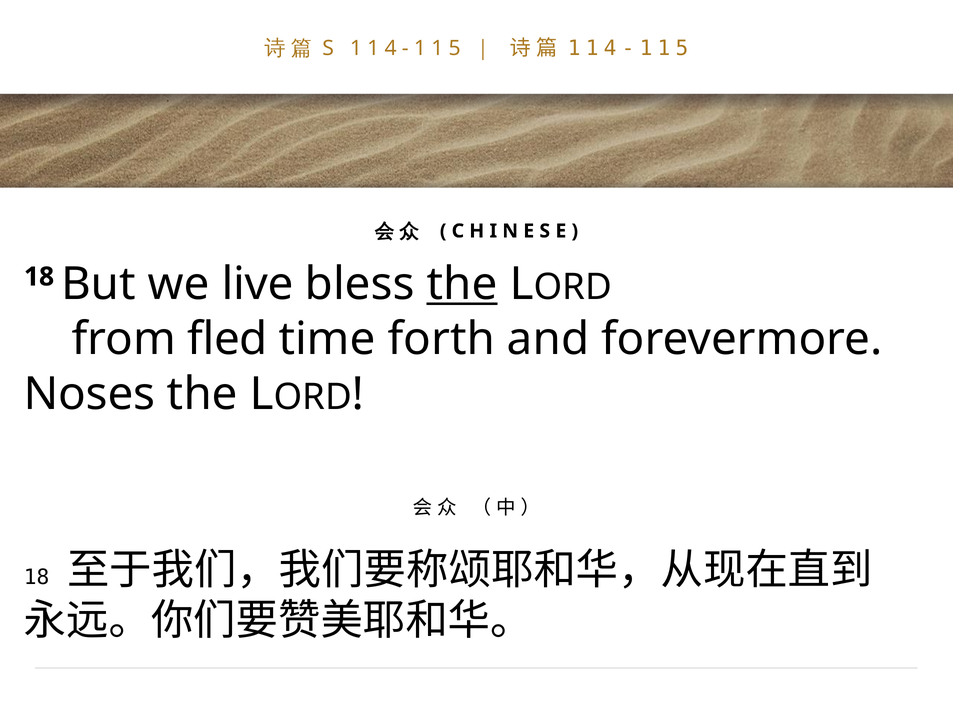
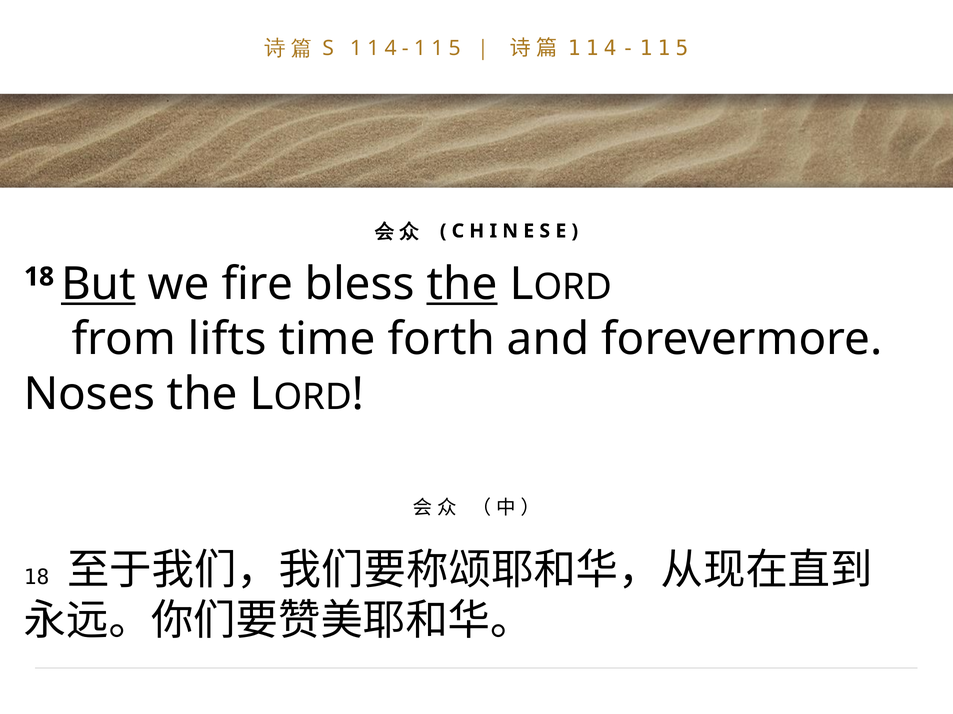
But underline: none -> present (98, 284)
live: live -> fire (257, 284)
fled: fled -> lifts (227, 339)
